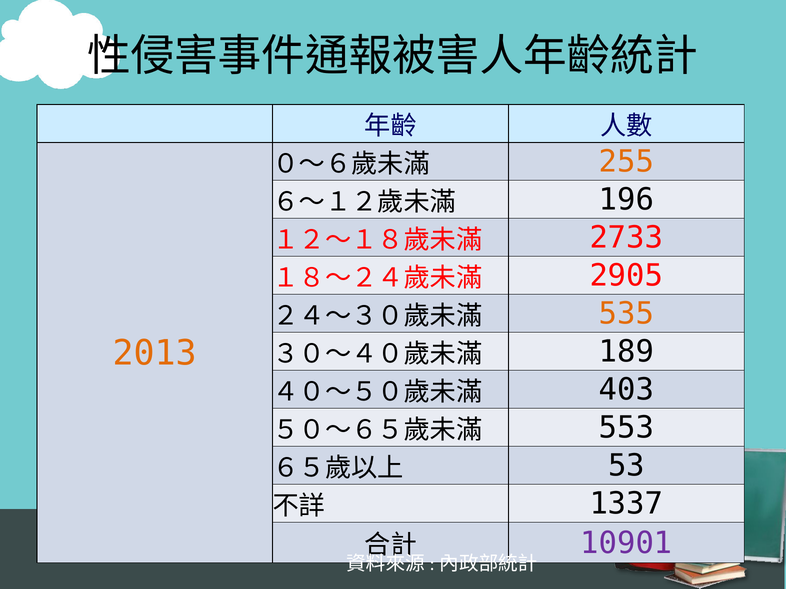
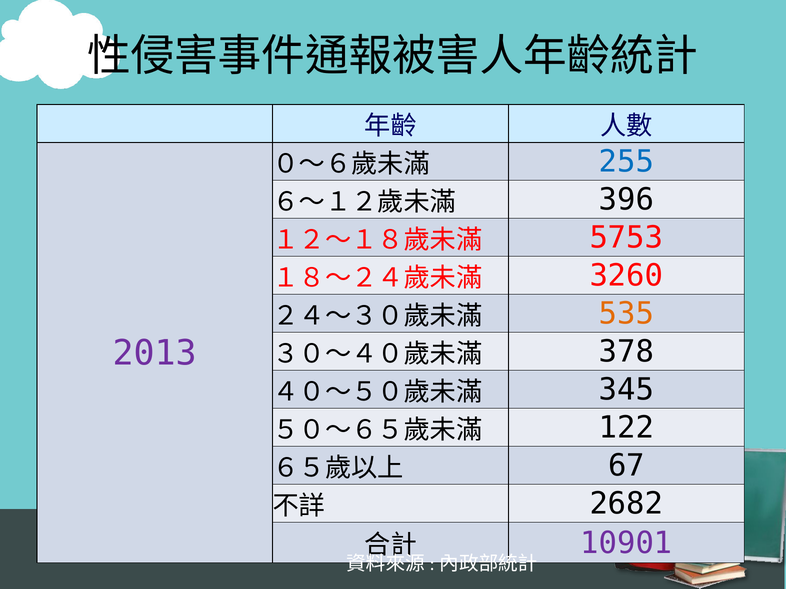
255 colour: orange -> blue (626, 162)
196: 196 -> 396 (626, 200)
2733: 2733 -> 5753 (626, 238)
2905: 2905 -> 3260 (626, 276)
2013 colour: orange -> purple (155, 353)
189: 189 -> 378 (626, 352)
403: 403 -> 345 (626, 390)
553: 553 -> 122 (626, 428)
53: 53 -> 67 (626, 466)
1337: 1337 -> 2682 (626, 504)
